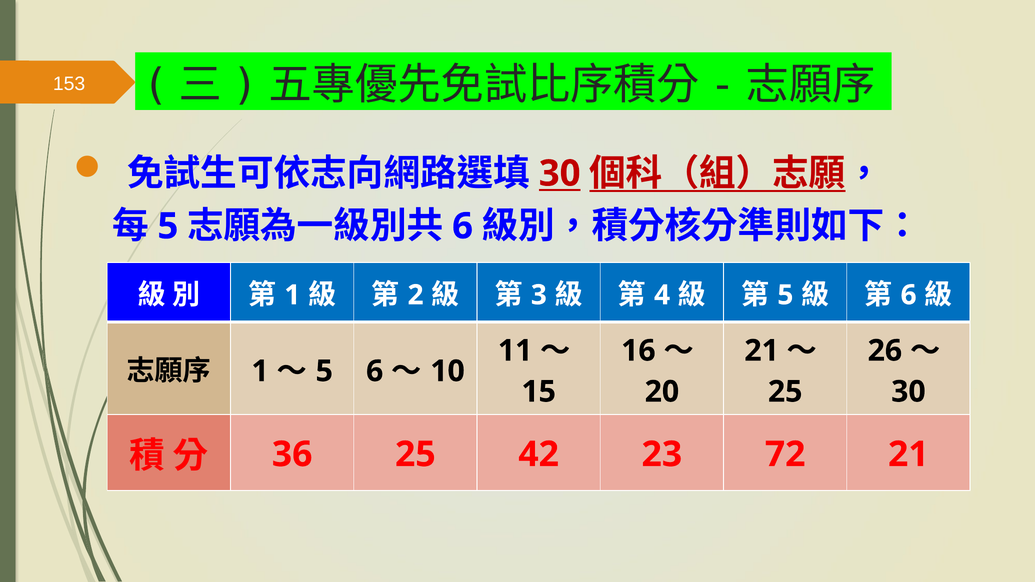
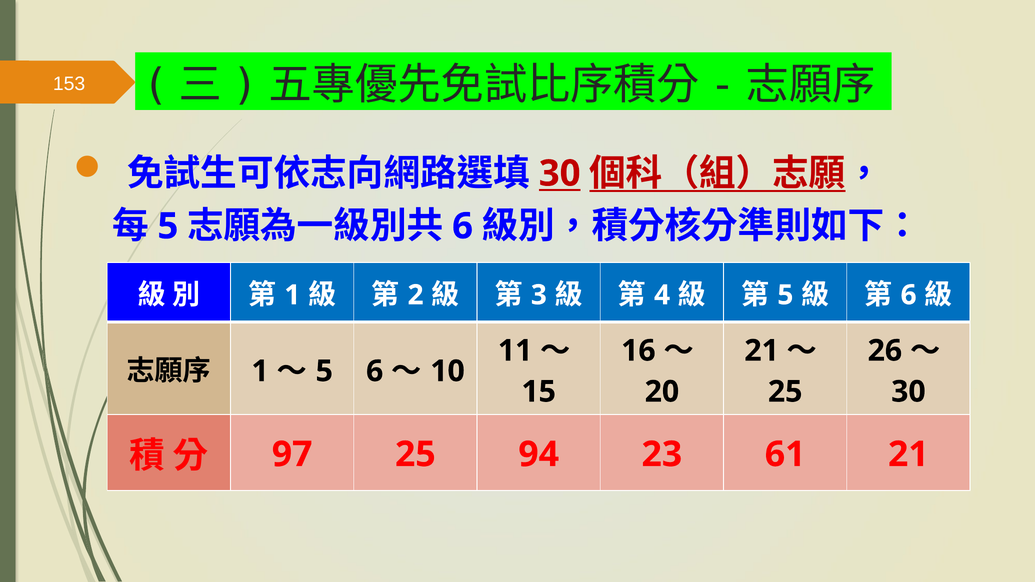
36: 36 -> 97 (292, 454)
42: 42 -> 94 (539, 454)
72: 72 -> 61 (785, 454)
